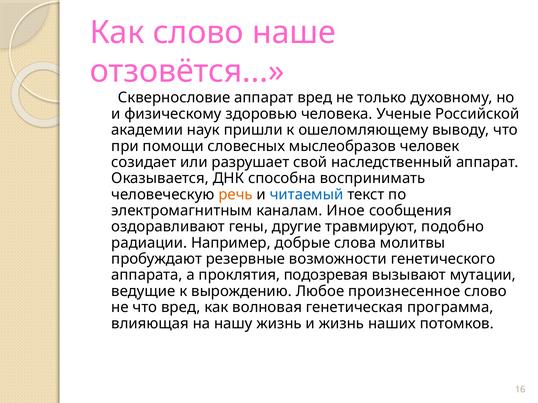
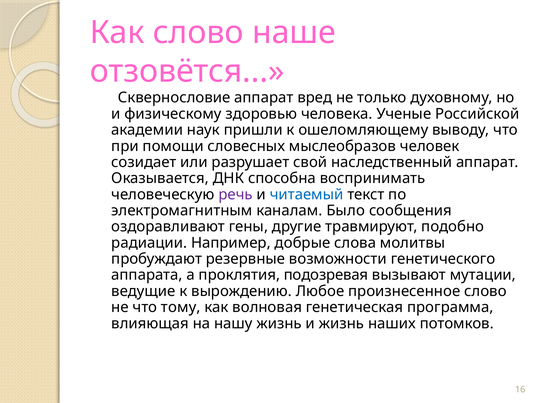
речь colour: orange -> purple (236, 195)
Иное: Иное -> Было (346, 211)
что вред: вред -> тому (181, 308)
